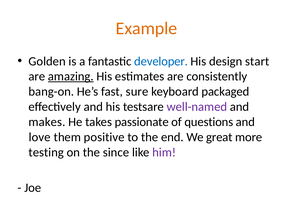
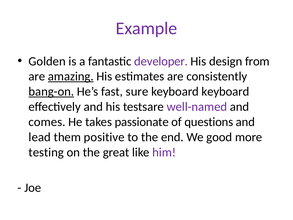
Example colour: orange -> purple (146, 28)
developer colour: blue -> purple (161, 61)
start: start -> from (257, 61)
bang-on underline: none -> present (51, 91)
keyboard packaged: packaged -> keyboard (225, 91)
makes: makes -> comes (47, 122)
love: love -> lead (40, 137)
great: great -> good (219, 137)
since: since -> great (116, 152)
